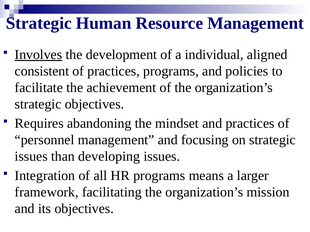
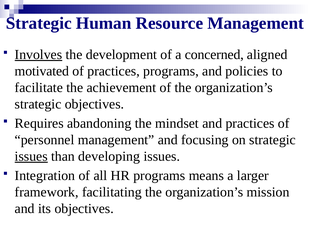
individual: individual -> concerned (214, 55)
consistent: consistent -> motivated (42, 71)
issues underline: none -> present (31, 157)
